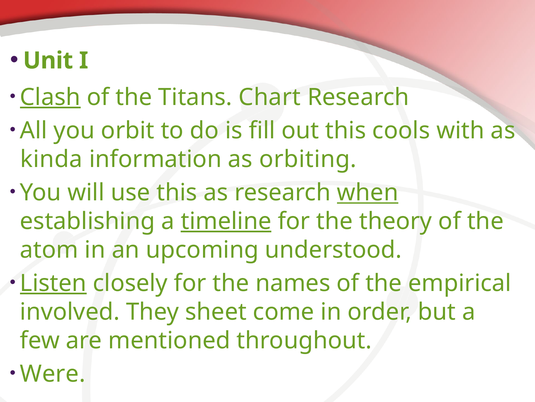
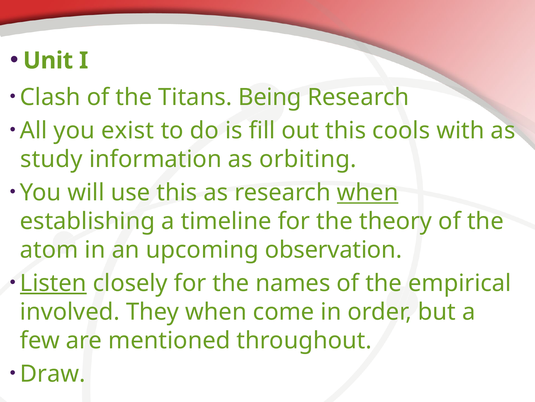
Clash underline: present -> none (50, 97)
Chart: Chart -> Being (270, 97)
orbit: orbit -> exist (128, 130)
kinda: kinda -> study (51, 159)
timeline underline: present -> none (226, 221)
understood: understood -> observation (334, 249)
They sheet: sheet -> when (216, 311)
Were: Were -> Draw (53, 373)
